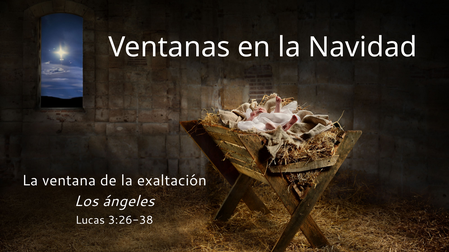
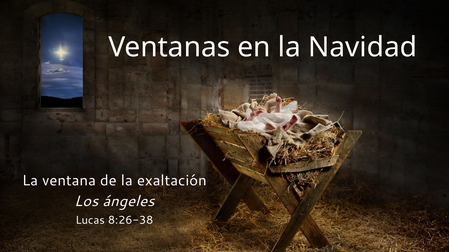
3:26-38: 3:26-38 -> 8:26-38 (131, 221)
